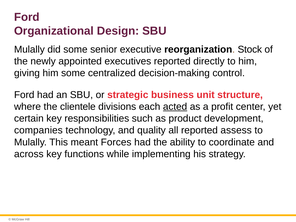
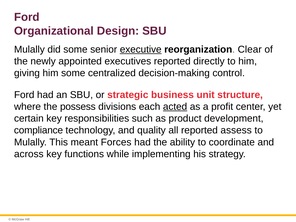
executive underline: none -> present (141, 49)
Stock: Stock -> Clear (250, 49)
clientele: clientele -> possess (78, 107)
companies: companies -> compliance (39, 130)
